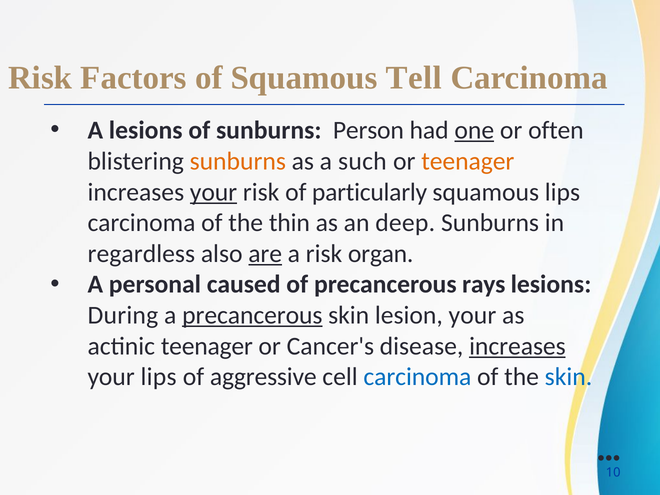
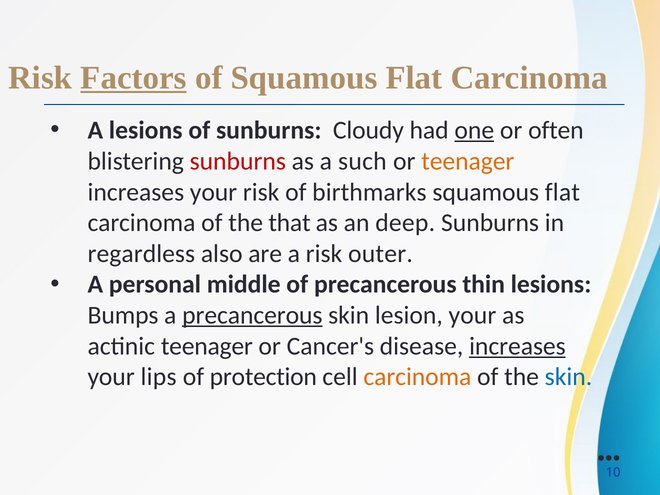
Factors underline: none -> present (134, 78)
of Squamous Tell: Tell -> Flat (414, 78)
Person: Person -> Cloudy (368, 130)
sunburns colour: orange -> red (238, 161)
your underline: present -> none (214, 192)
particularly: particularly -> birthmarks (369, 192)
lips: lips -> flat (562, 192)
thin: thin -> that (290, 223)
are underline: present -> none (265, 254)
organ: organ -> outer (380, 254)
caused: caused -> middle (244, 285)
rays: rays -> thin (484, 285)
During: During -> Bumps (123, 315)
aggressive: aggressive -> protection (263, 377)
carcinoma colour: blue -> orange (417, 377)
